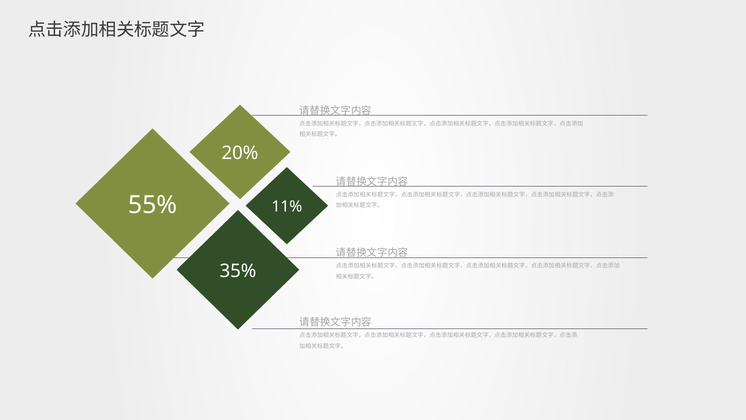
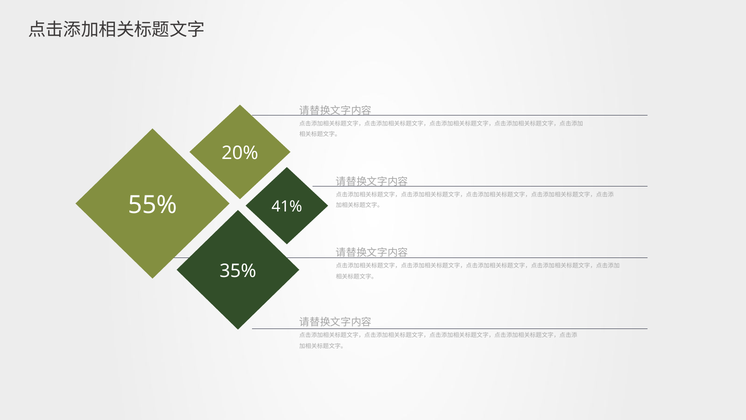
11%: 11% -> 41% (287, 207)
